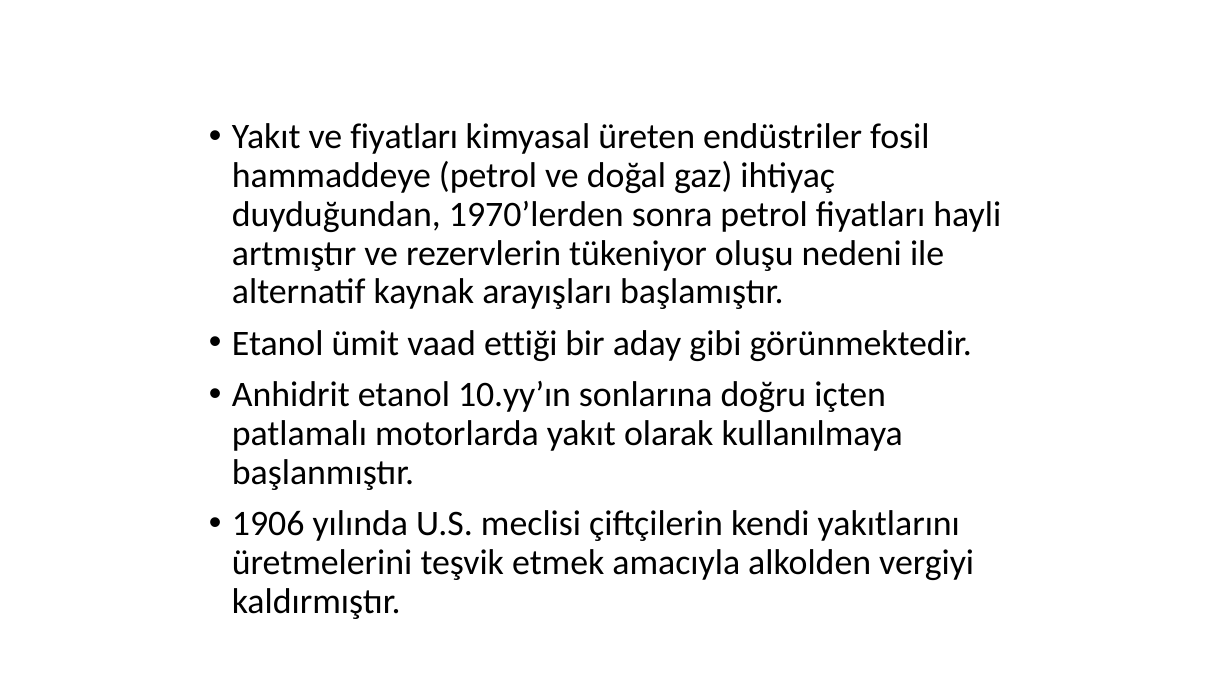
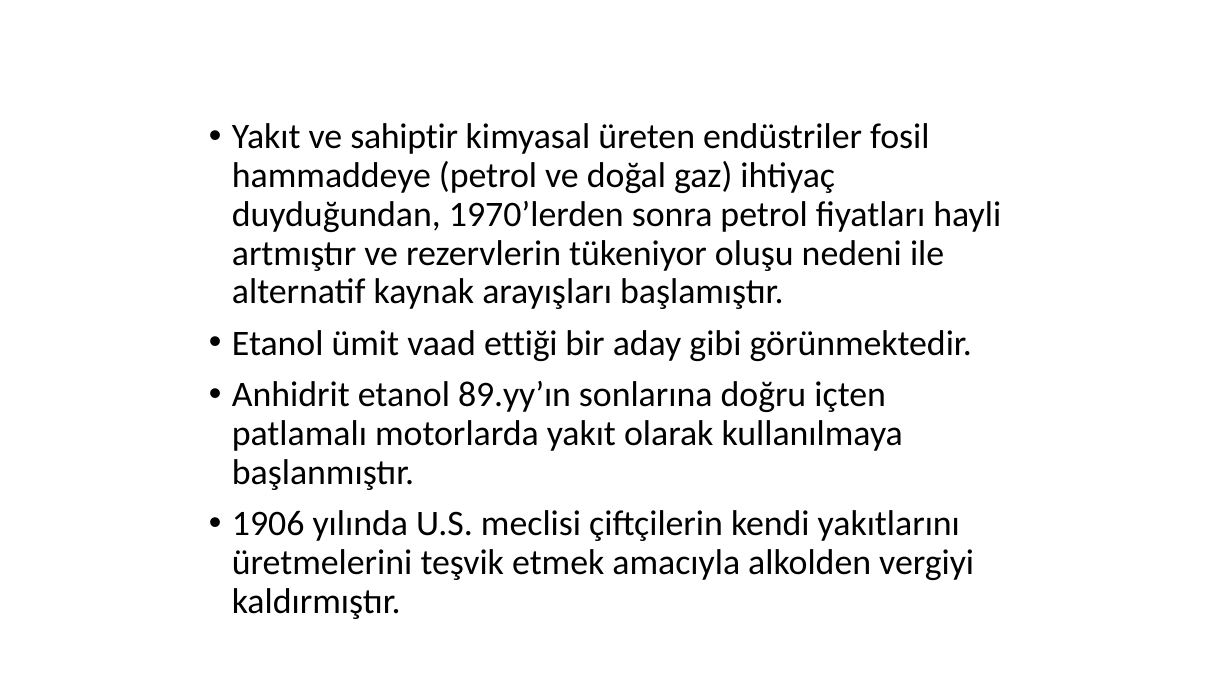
ve fiyatları: fiyatları -> sahiptir (404, 137)
10.yy’ın: 10.yy’ın -> 89.yy’ın (515, 395)
